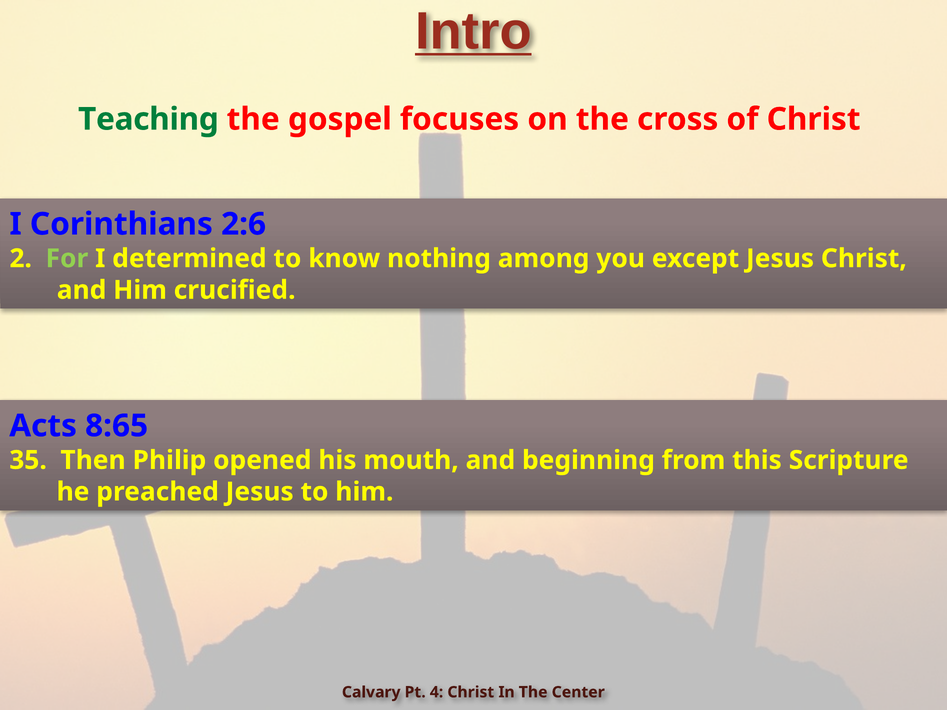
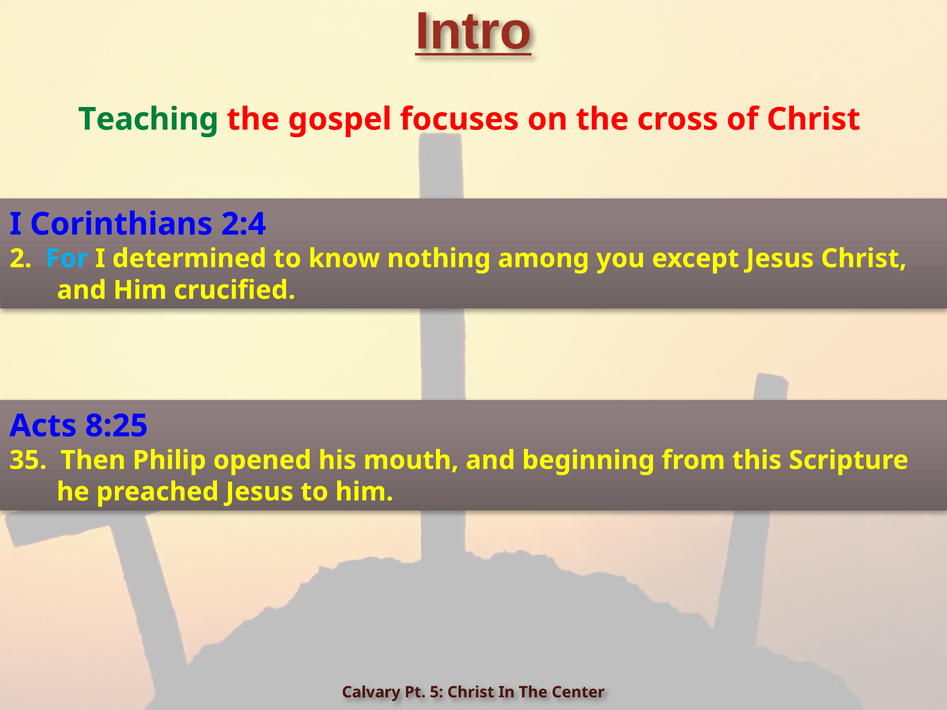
2:6: 2:6 -> 2:4 (244, 224)
For colour: light green -> light blue (67, 259)
8:65: 8:65 -> 8:25 (117, 426)
4: 4 -> 5 (437, 692)
